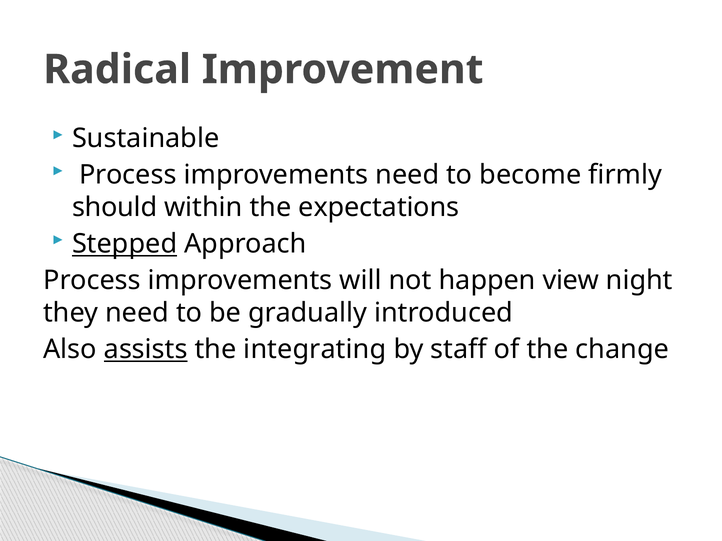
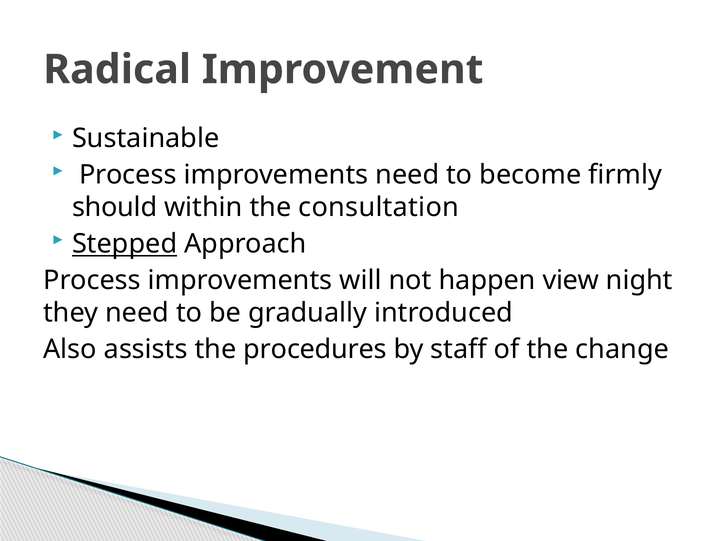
expectations: expectations -> consultation (379, 208)
assists underline: present -> none (146, 350)
integrating: integrating -> procedures (315, 350)
